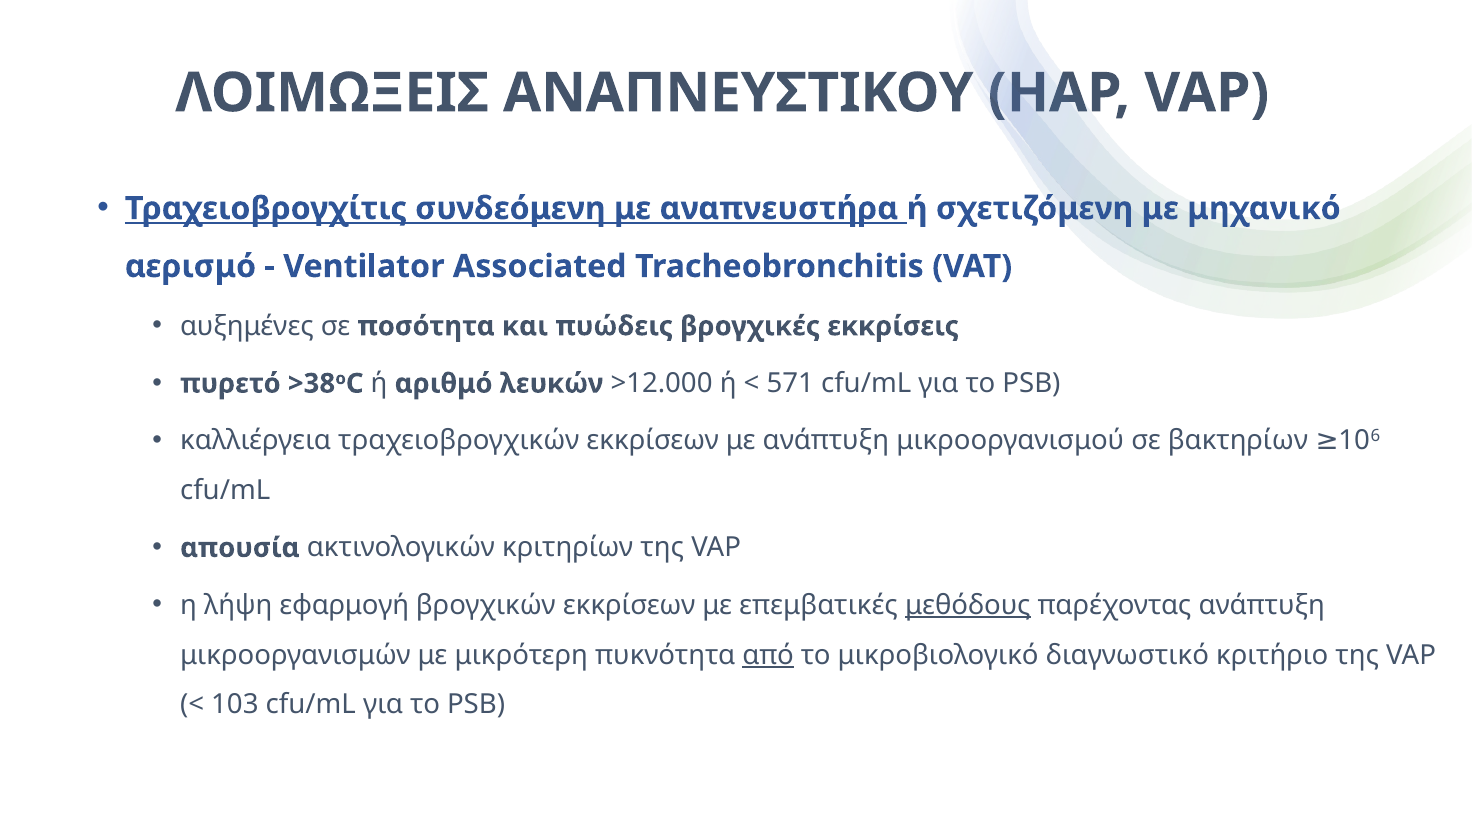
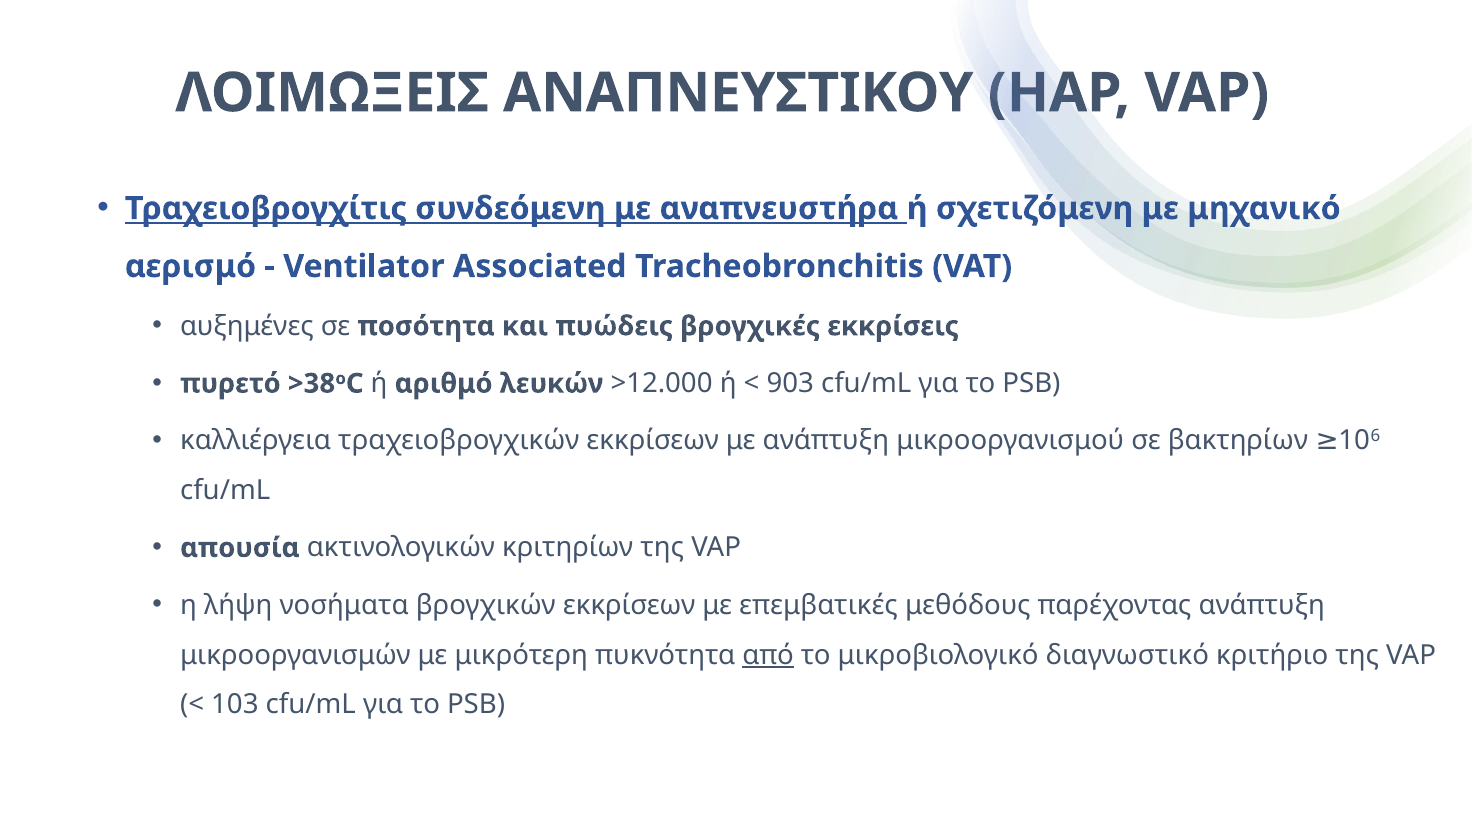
571: 571 -> 903 (790, 384)
εφαρμογή: εφαρμογή -> νοσήματα (344, 605)
μεθόδους underline: present -> none (968, 605)
